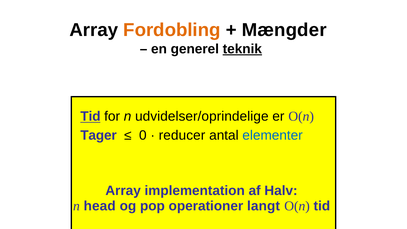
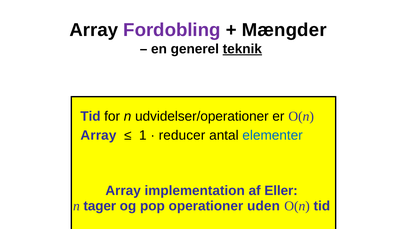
Fordobling colour: orange -> purple (172, 30)
Tid underline: present -> none (90, 116)
udvidelser/oprindelige: udvidelser/oprindelige -> udvidelser/operationer (202, 116)
Tager: Tager -> Array (98, 135)
0: 0 -> 1 (143, 135)
Halv: Halv -> Eller (281, 191)
head: head -> tager (100, 206)
langt: langt -> uden (264, 206)
